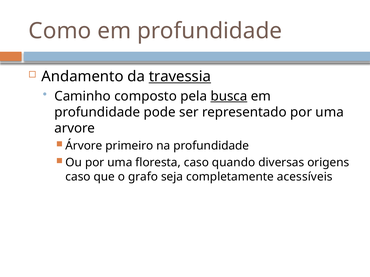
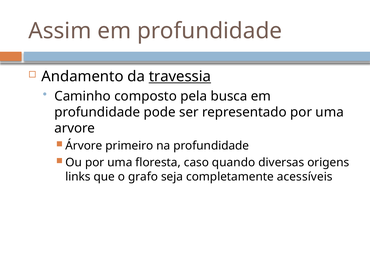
Como: Como -> Assim (60, 31)
busca underline: present -> none (229, 96)
caso: caso -> links (78, 177)
